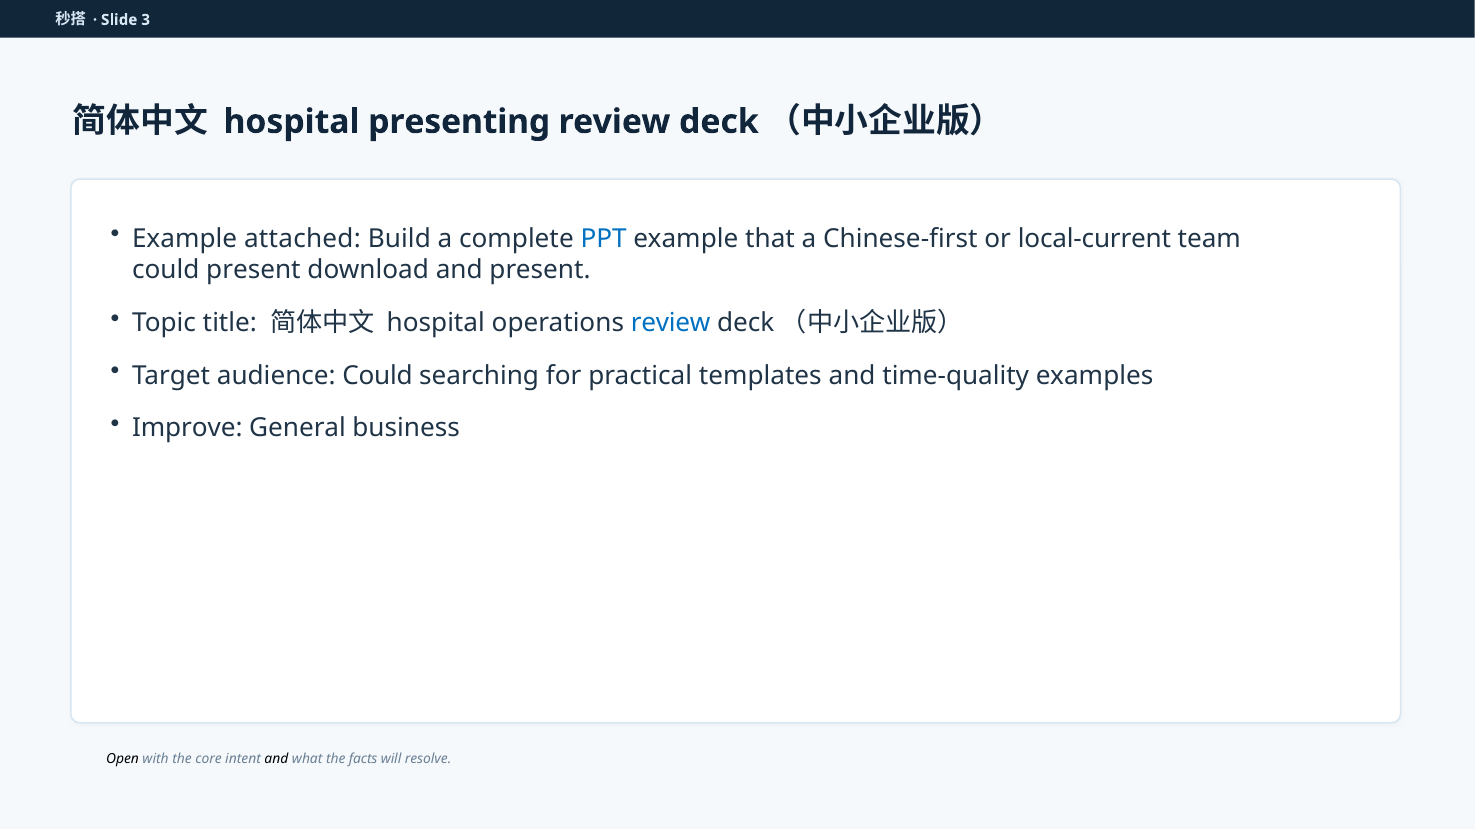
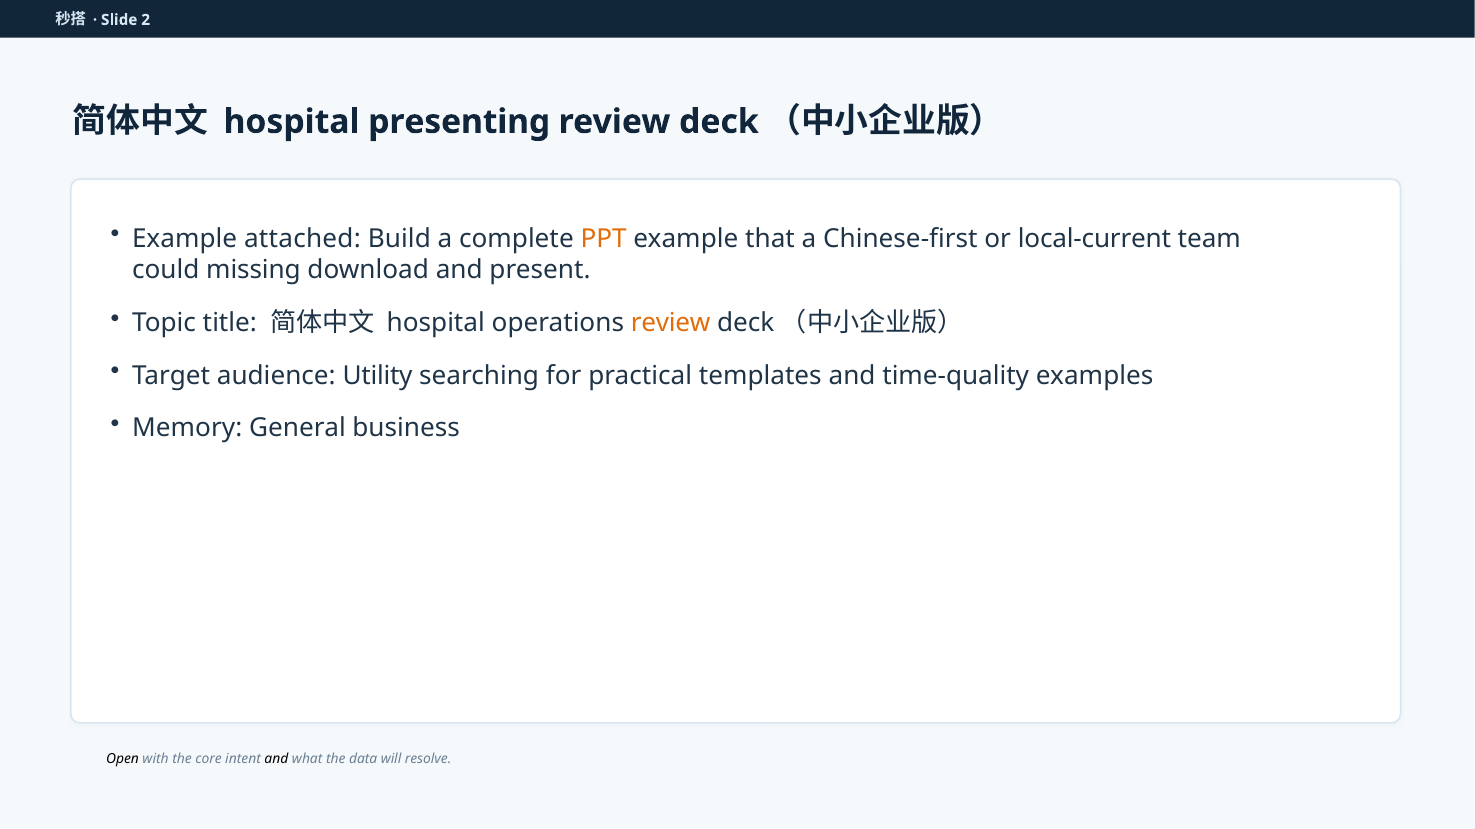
3: 3 -> 2 (146, 20)
PPT colour: blue -> orange (604, 239)
could present: present -> missing (253, 270)
review colour: blue -> orange (671, 323)
audience Could: Could -> Utility (378, 376)
Improve: Improve -> Memory (187, 429)
facts: facts -> data (363, 760)
